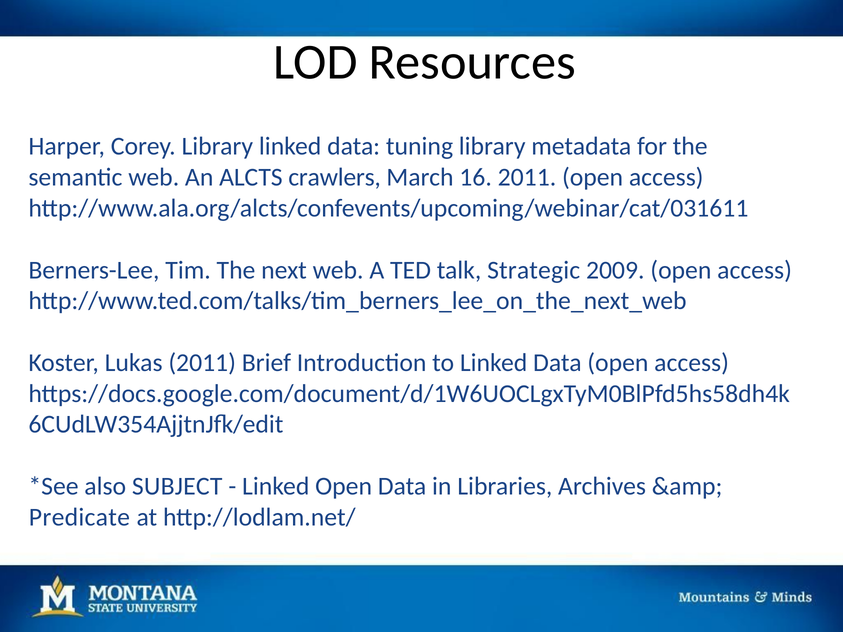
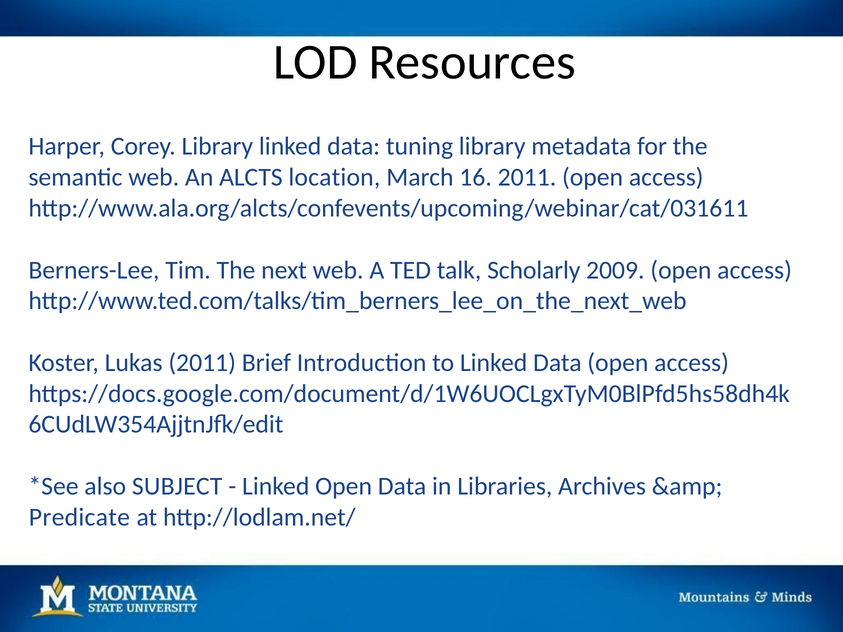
crawlers: crawlers -> location (334, 177)
Strategic: Strategic -> Scholarly (534, 270)
